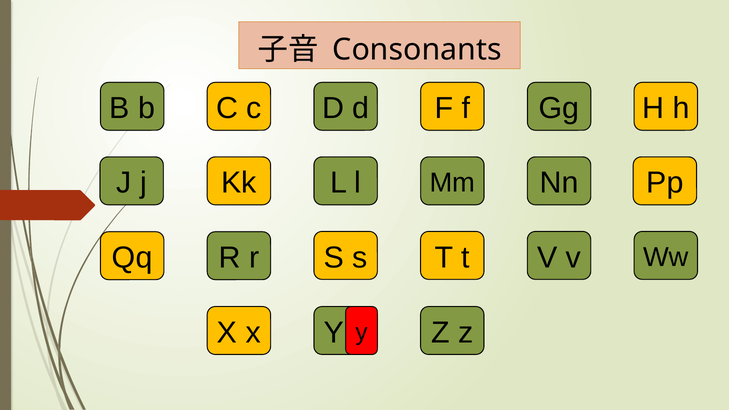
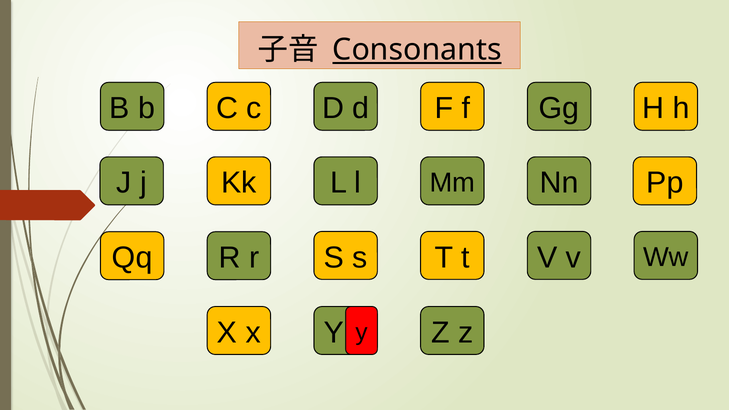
Consonants underline: none -> present (417, 50)
